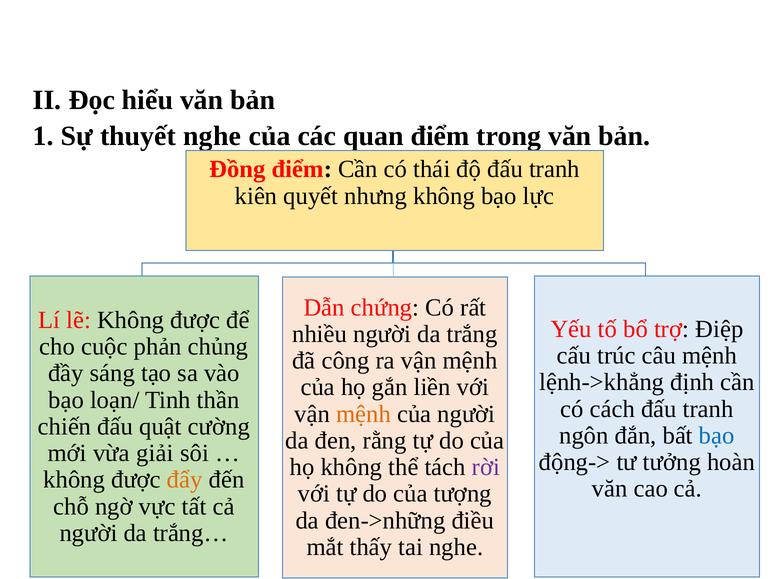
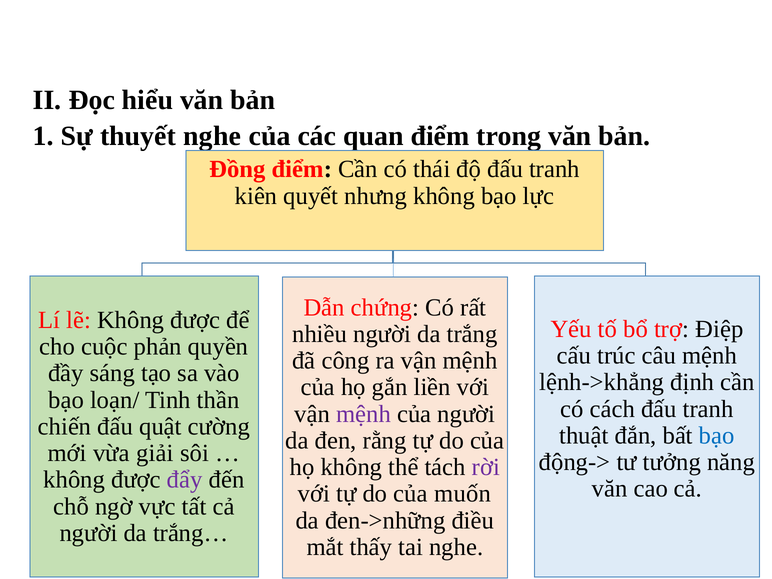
chủng: chủng -> quyền (218, 347)
mệnh colour: orange -> purple (363, 414)
ngôn: ngôn -> thuật (584, 436)
hoàn: hoàn -> năng (731, 462)
đẩy colour: orange -> purple (185, 480)
tượng: tượng -> muốn (463, 494)
